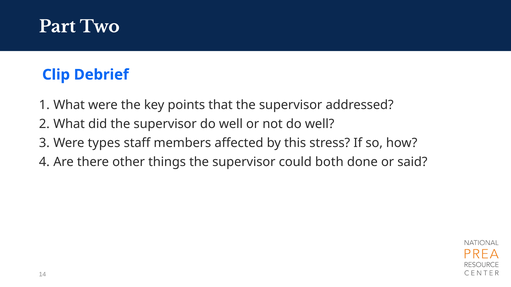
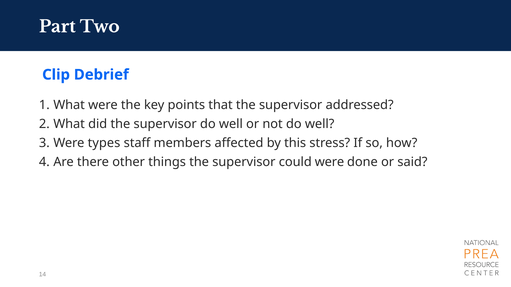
could both: both -> were (329, 162)
